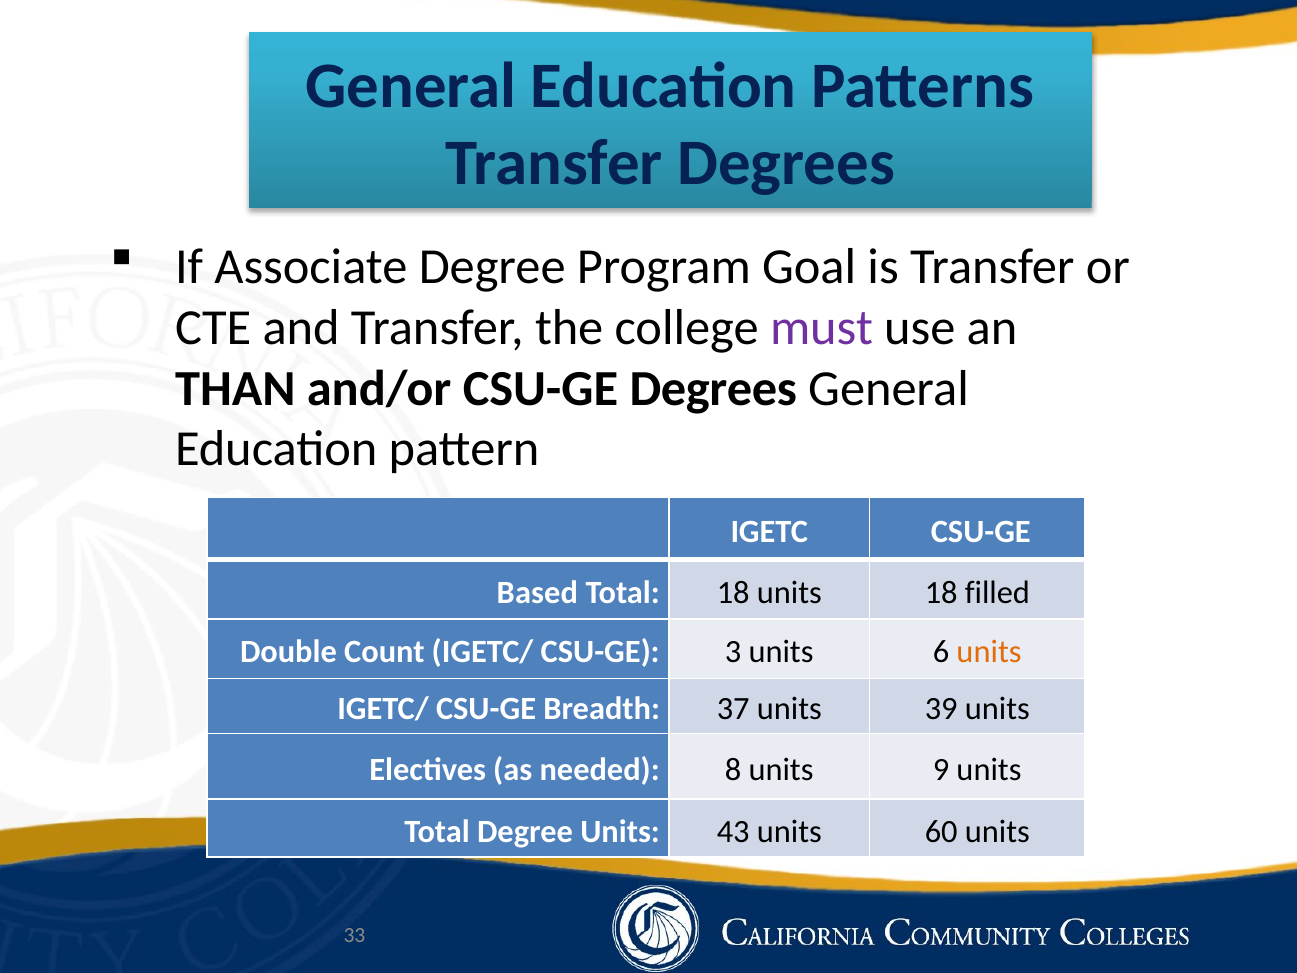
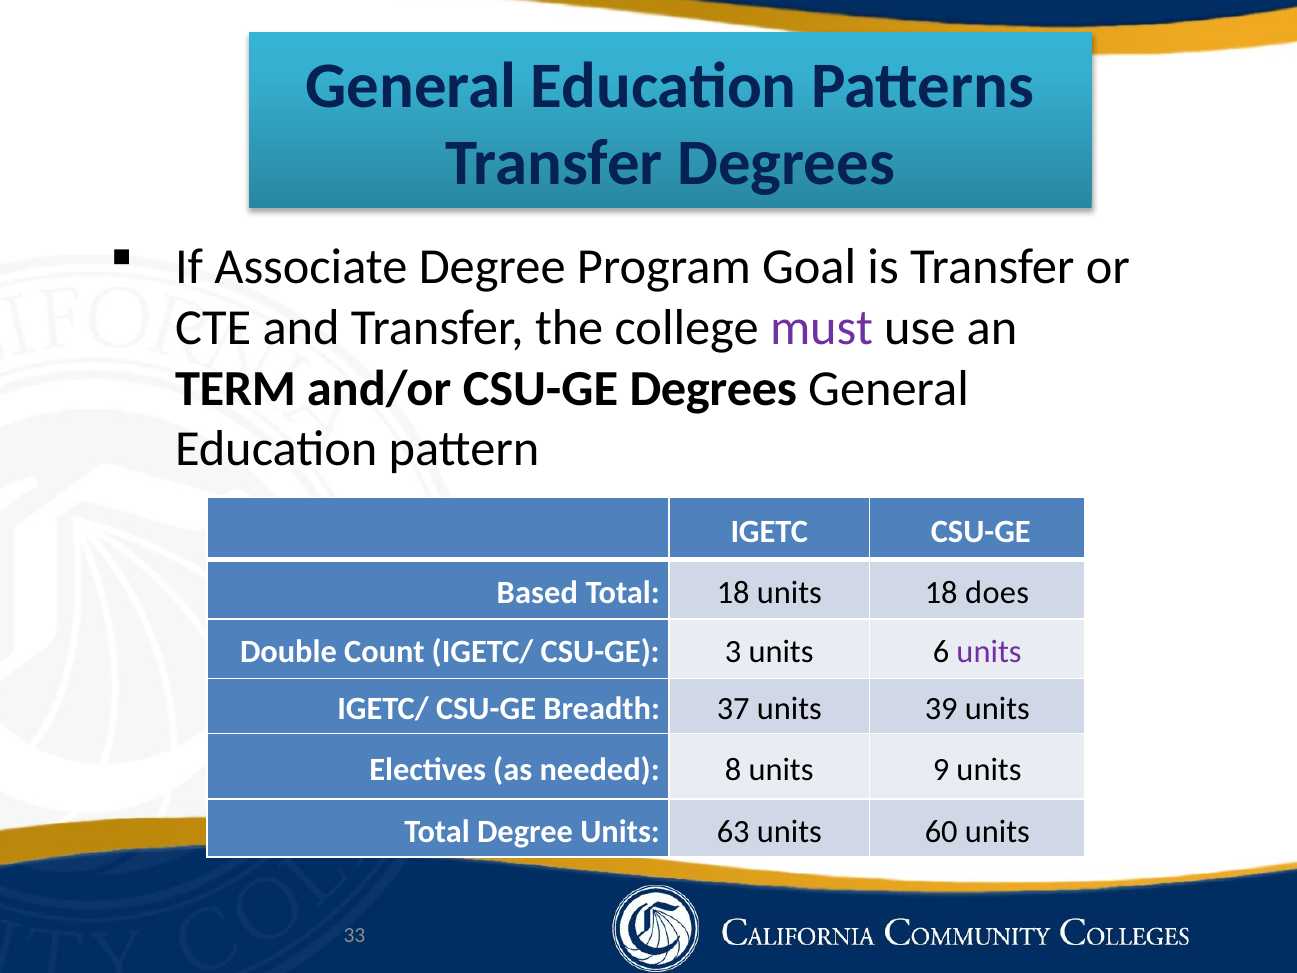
THAN: THAN -> TERM (236, 388)
filled: filled -> does (997, 592)
units colour: orange -> purple (989, 652)
43: 43 -> 63 (733, 831)
